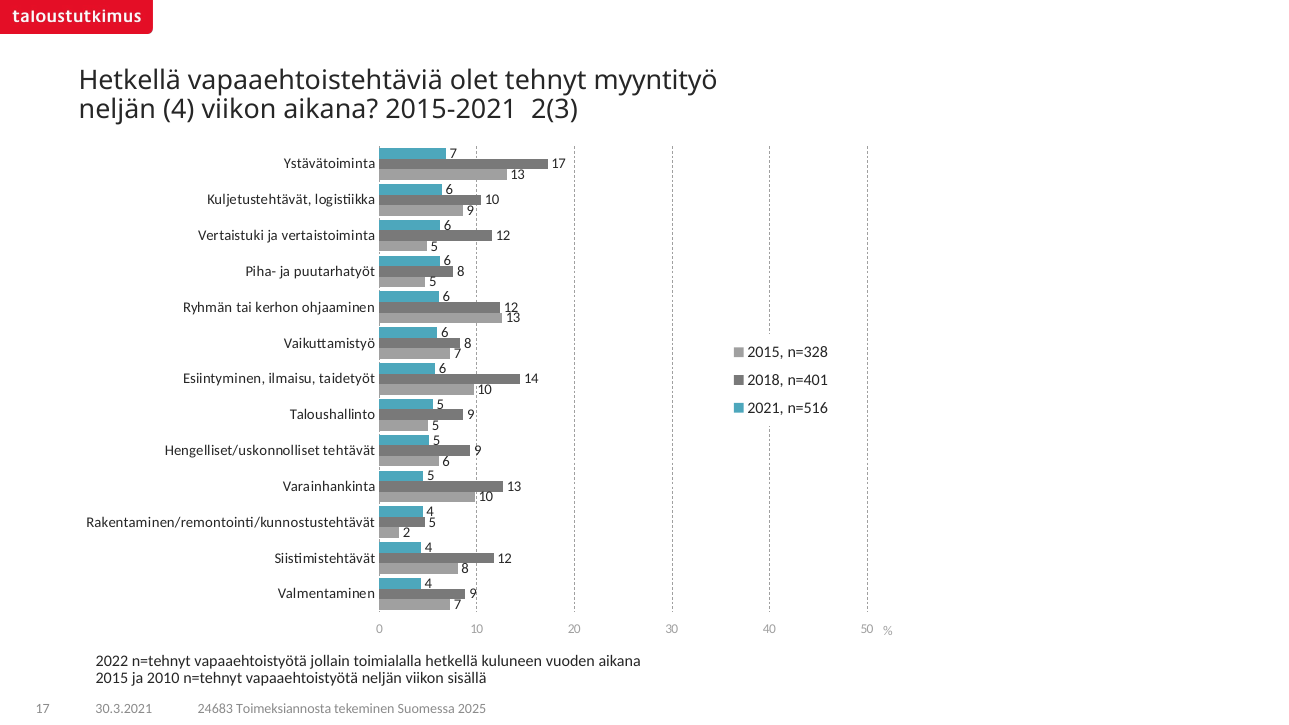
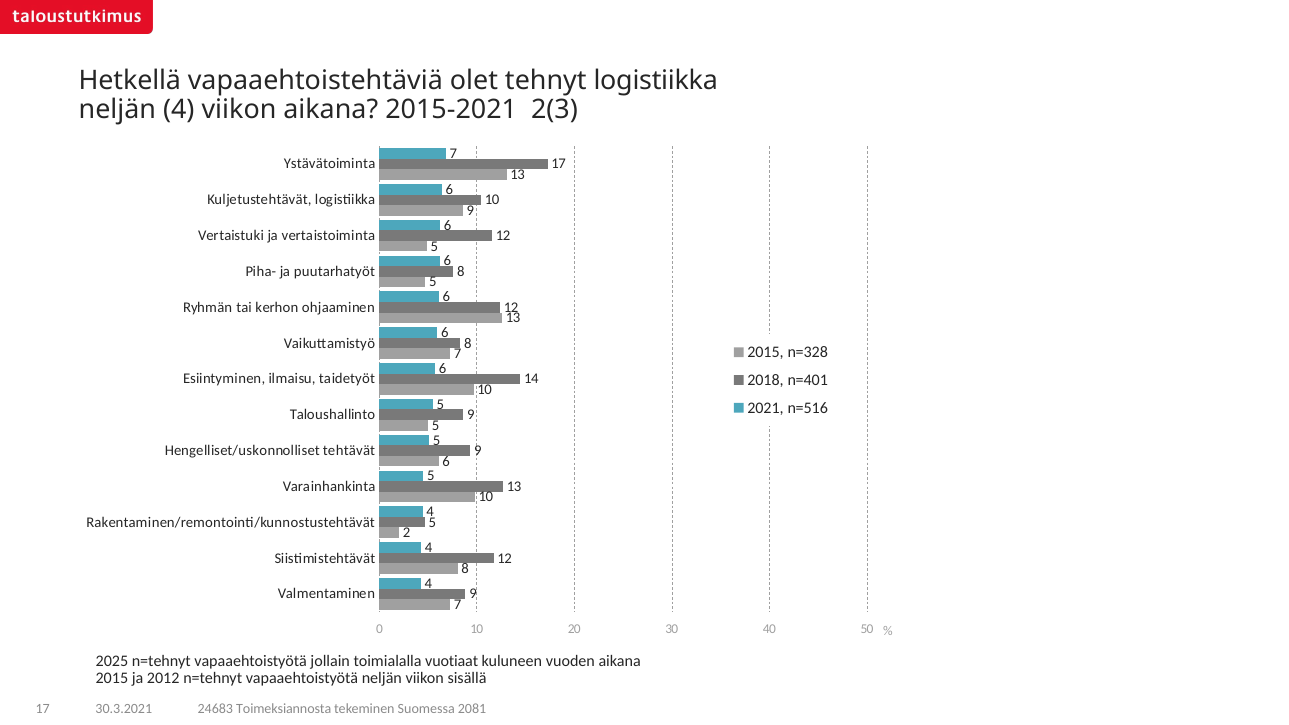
tehnyt myyntityö: myyntityö -> logistiikka (656, 81)
2022: 2022 -> 2025 (112, 661)
toimialalla hetkellä: hetkellä -> vuotiaat (452, 661)
2010: 2010 -> 2012 (163, 678)
2025: 2025 -> 2081 (472, 708)
